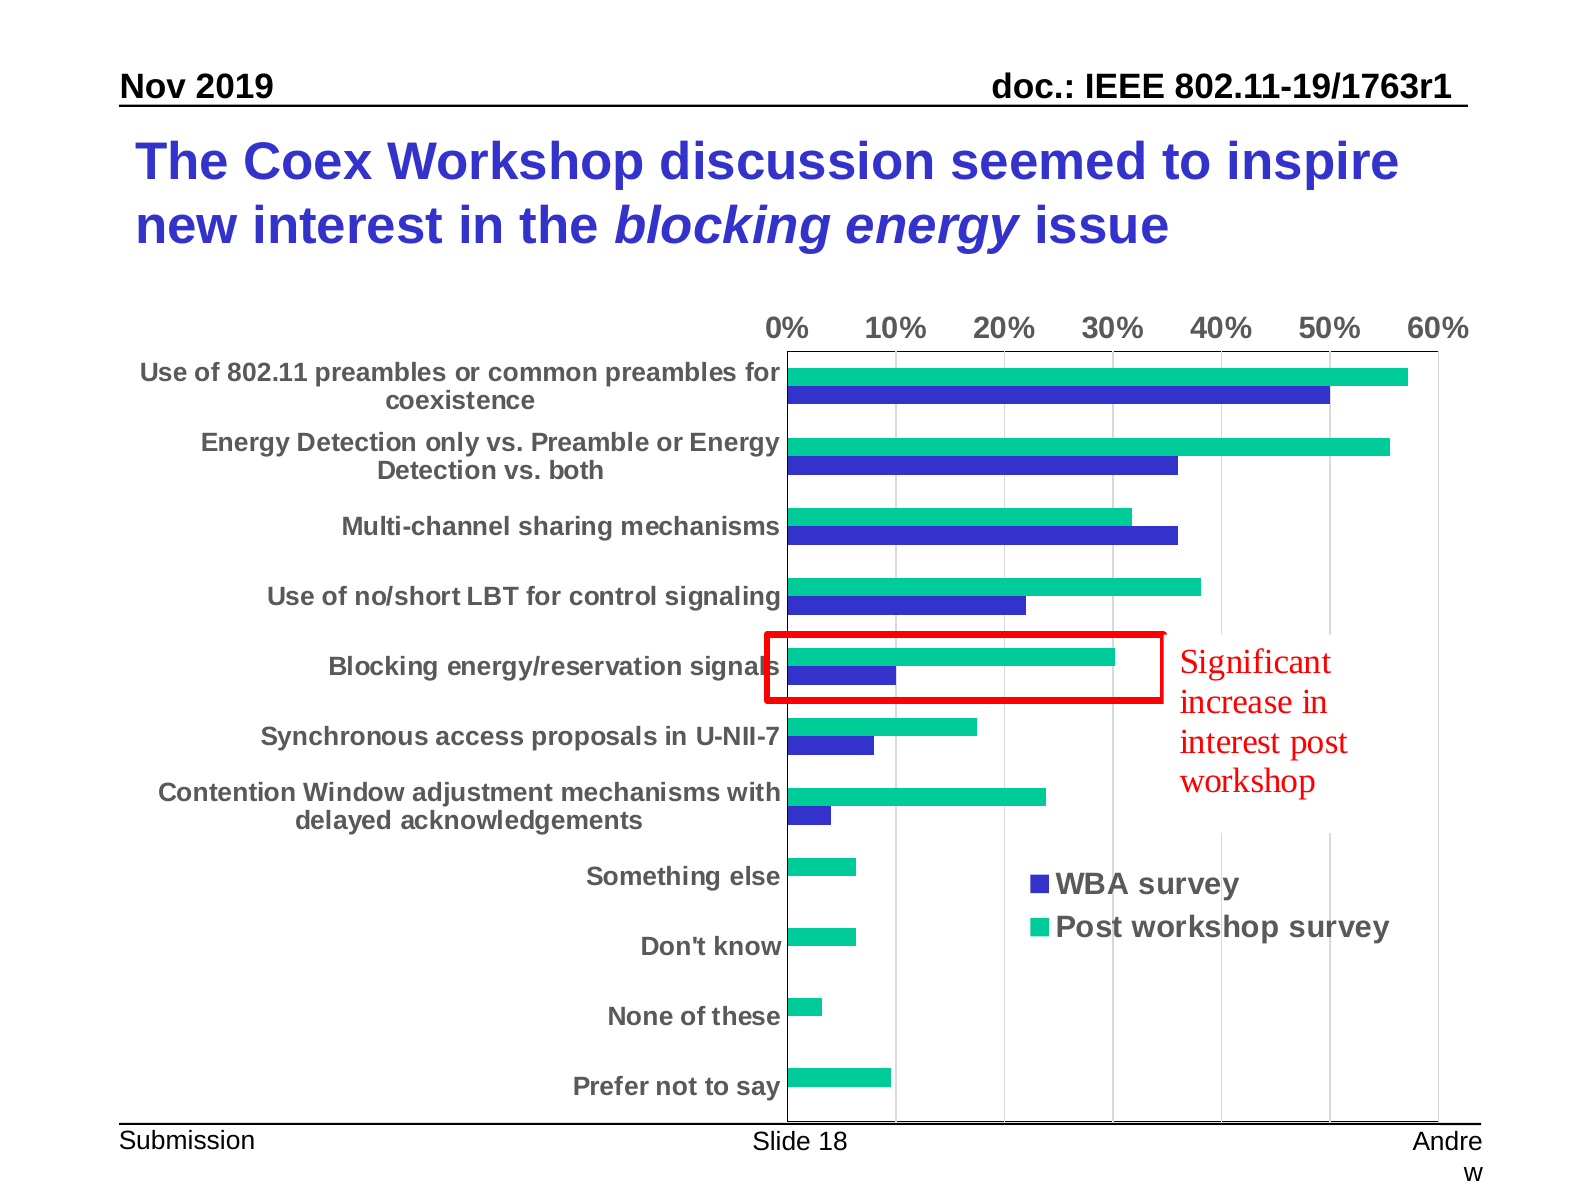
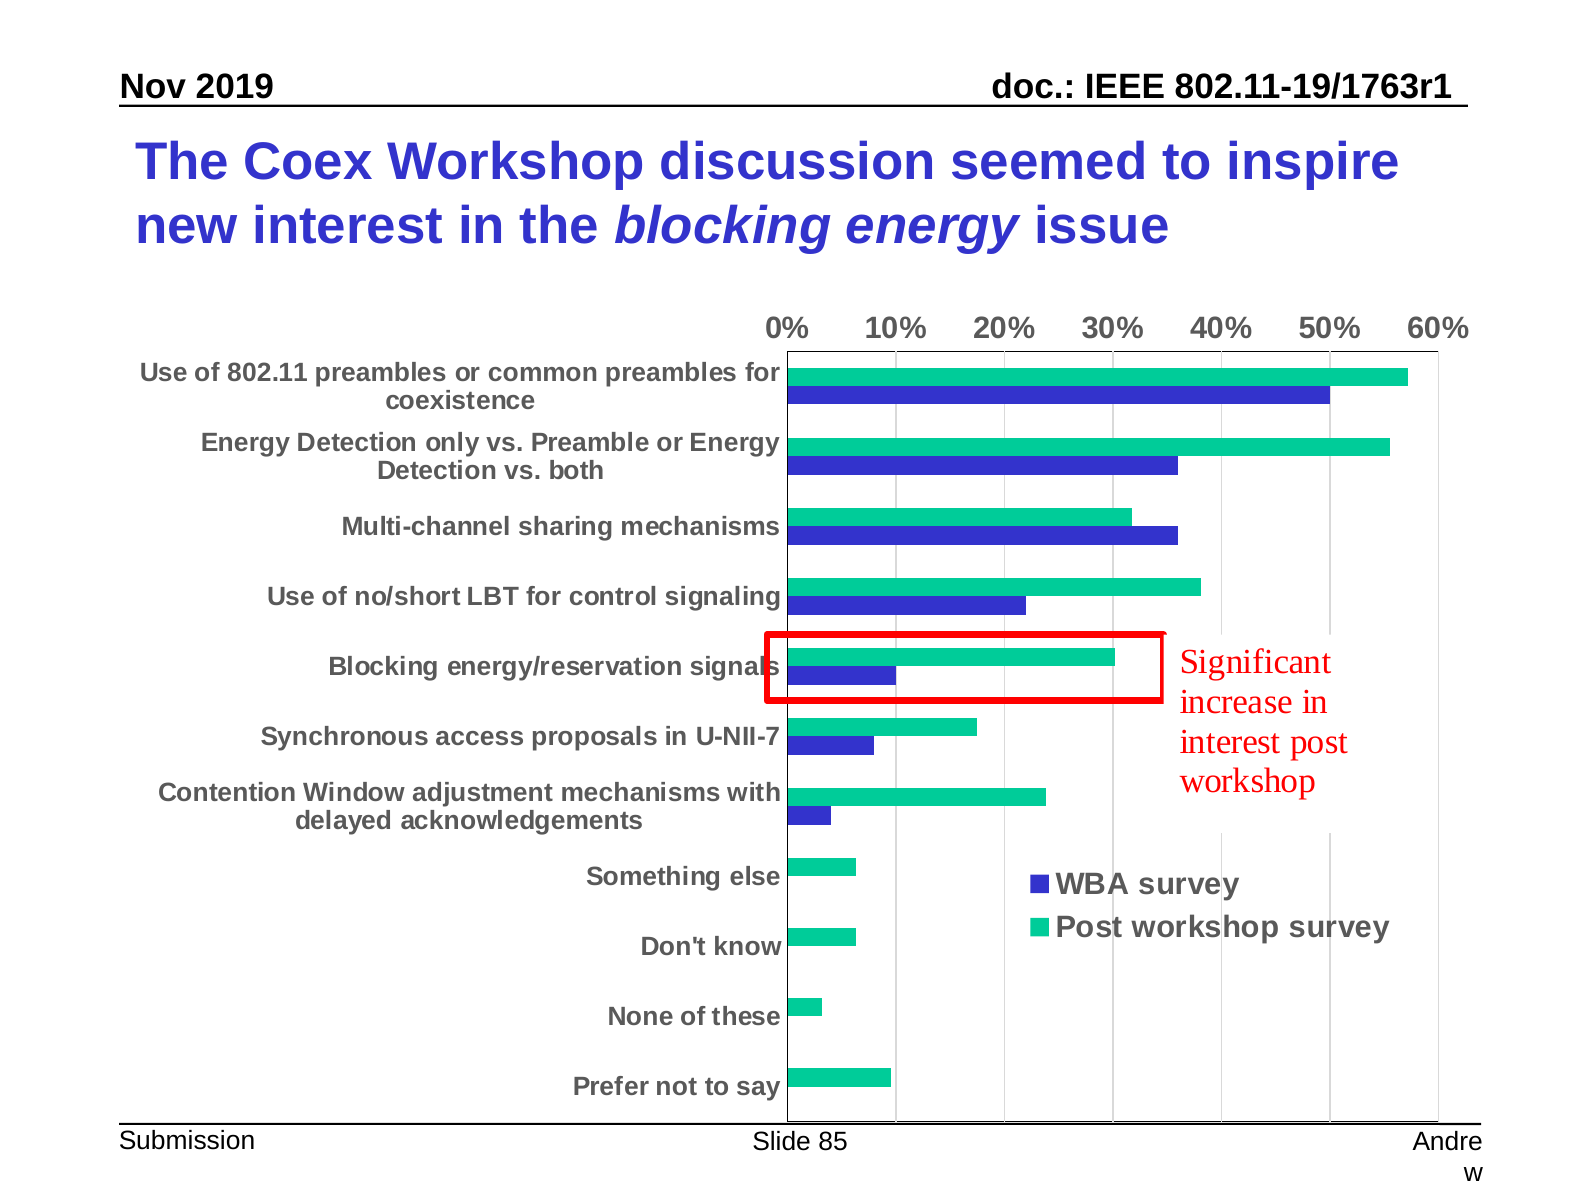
18: 18 -> 85 (833, 1142)
